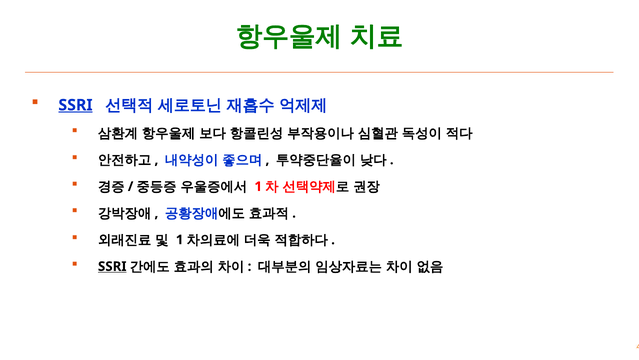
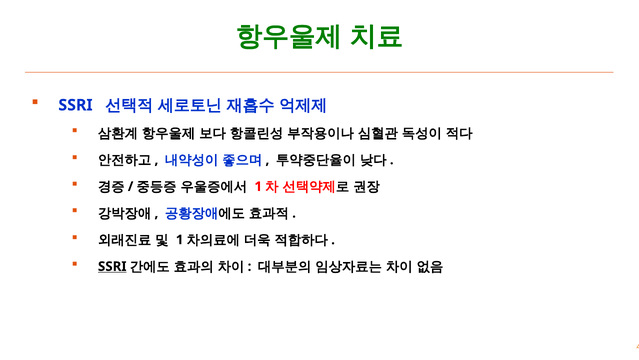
SSRI underline: present -> none (75, 105)
